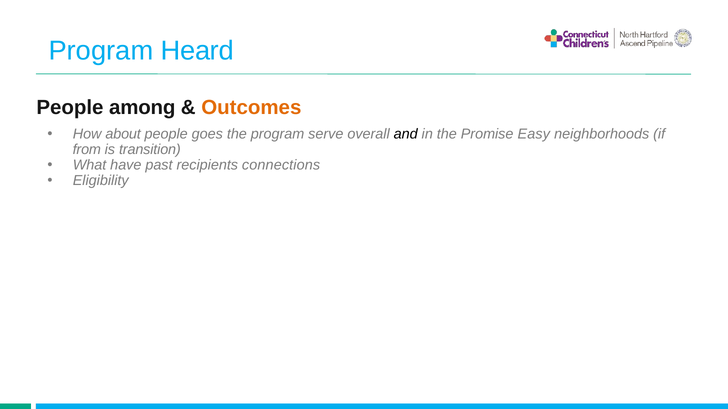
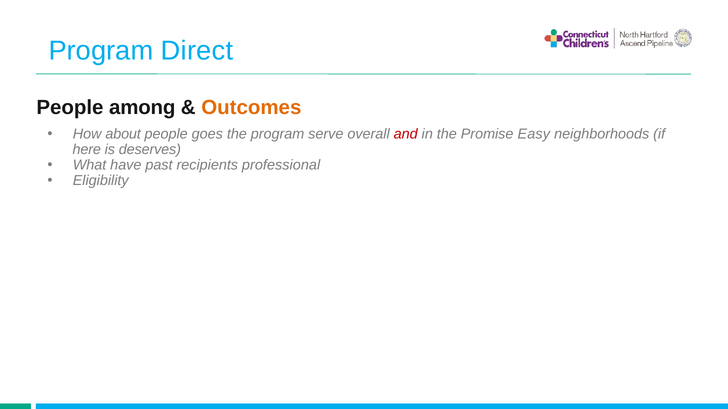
Heard: Heard -> Direct (197, 51)
and colour: black -> red (406, 134)
from: from -> here (87, 150)
transition: transition -> deserves (150, 150)
connections: connections -> professional (281, 165)
